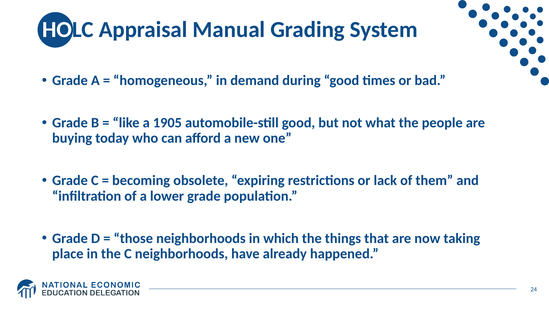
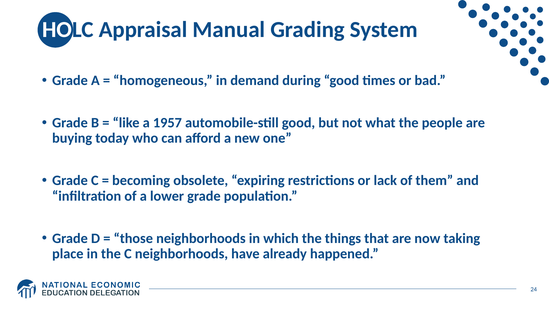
1905: 1905 -> 1957 (167, 123)
